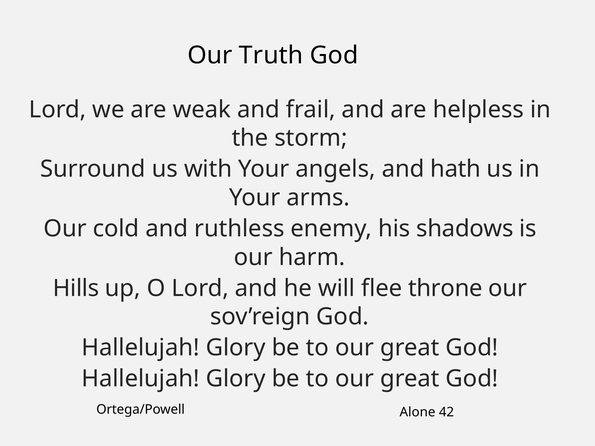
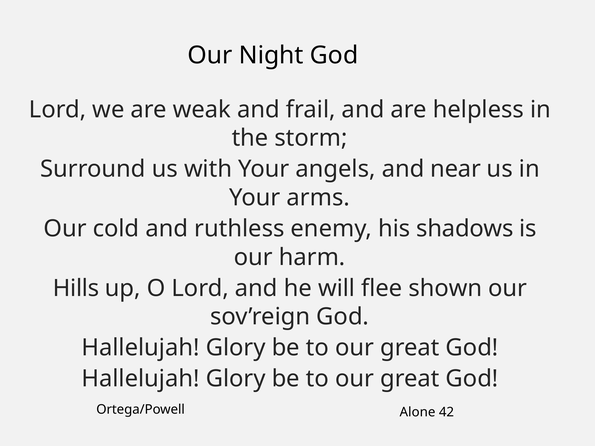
Truth: Truth -> Night (271, 55)
hath: hath -> near (456, 169)
throne: throne -> shown (445, 288)
